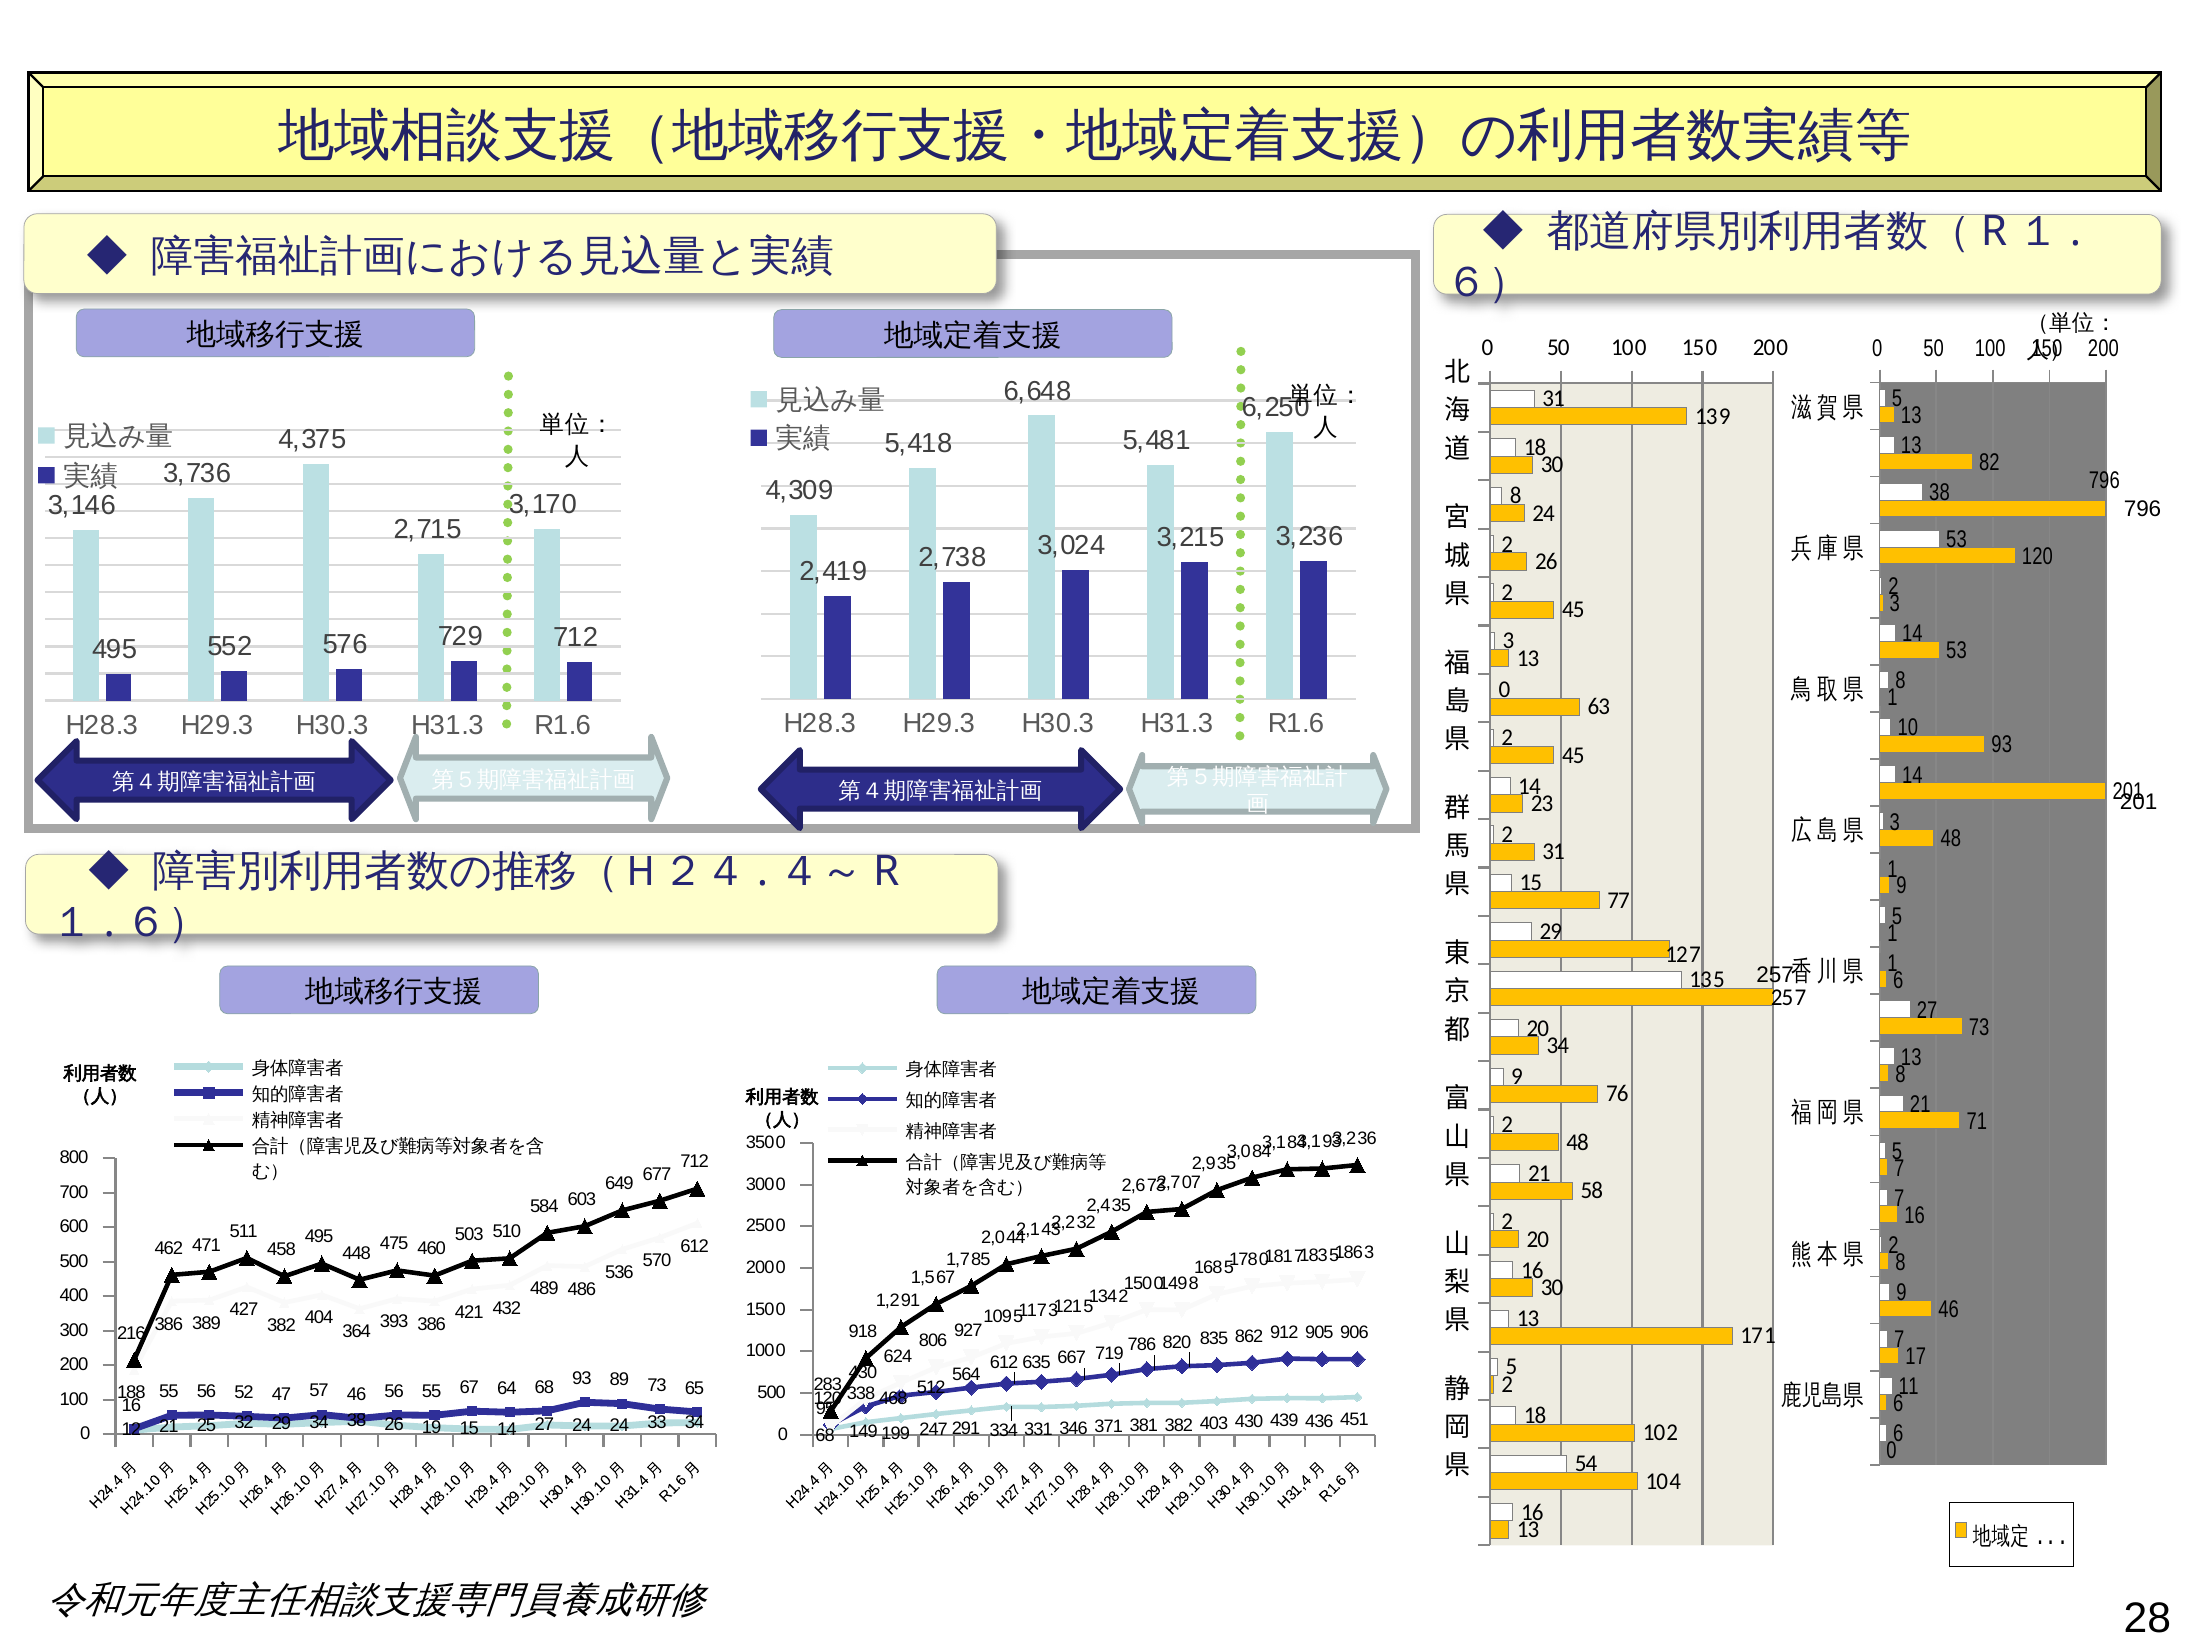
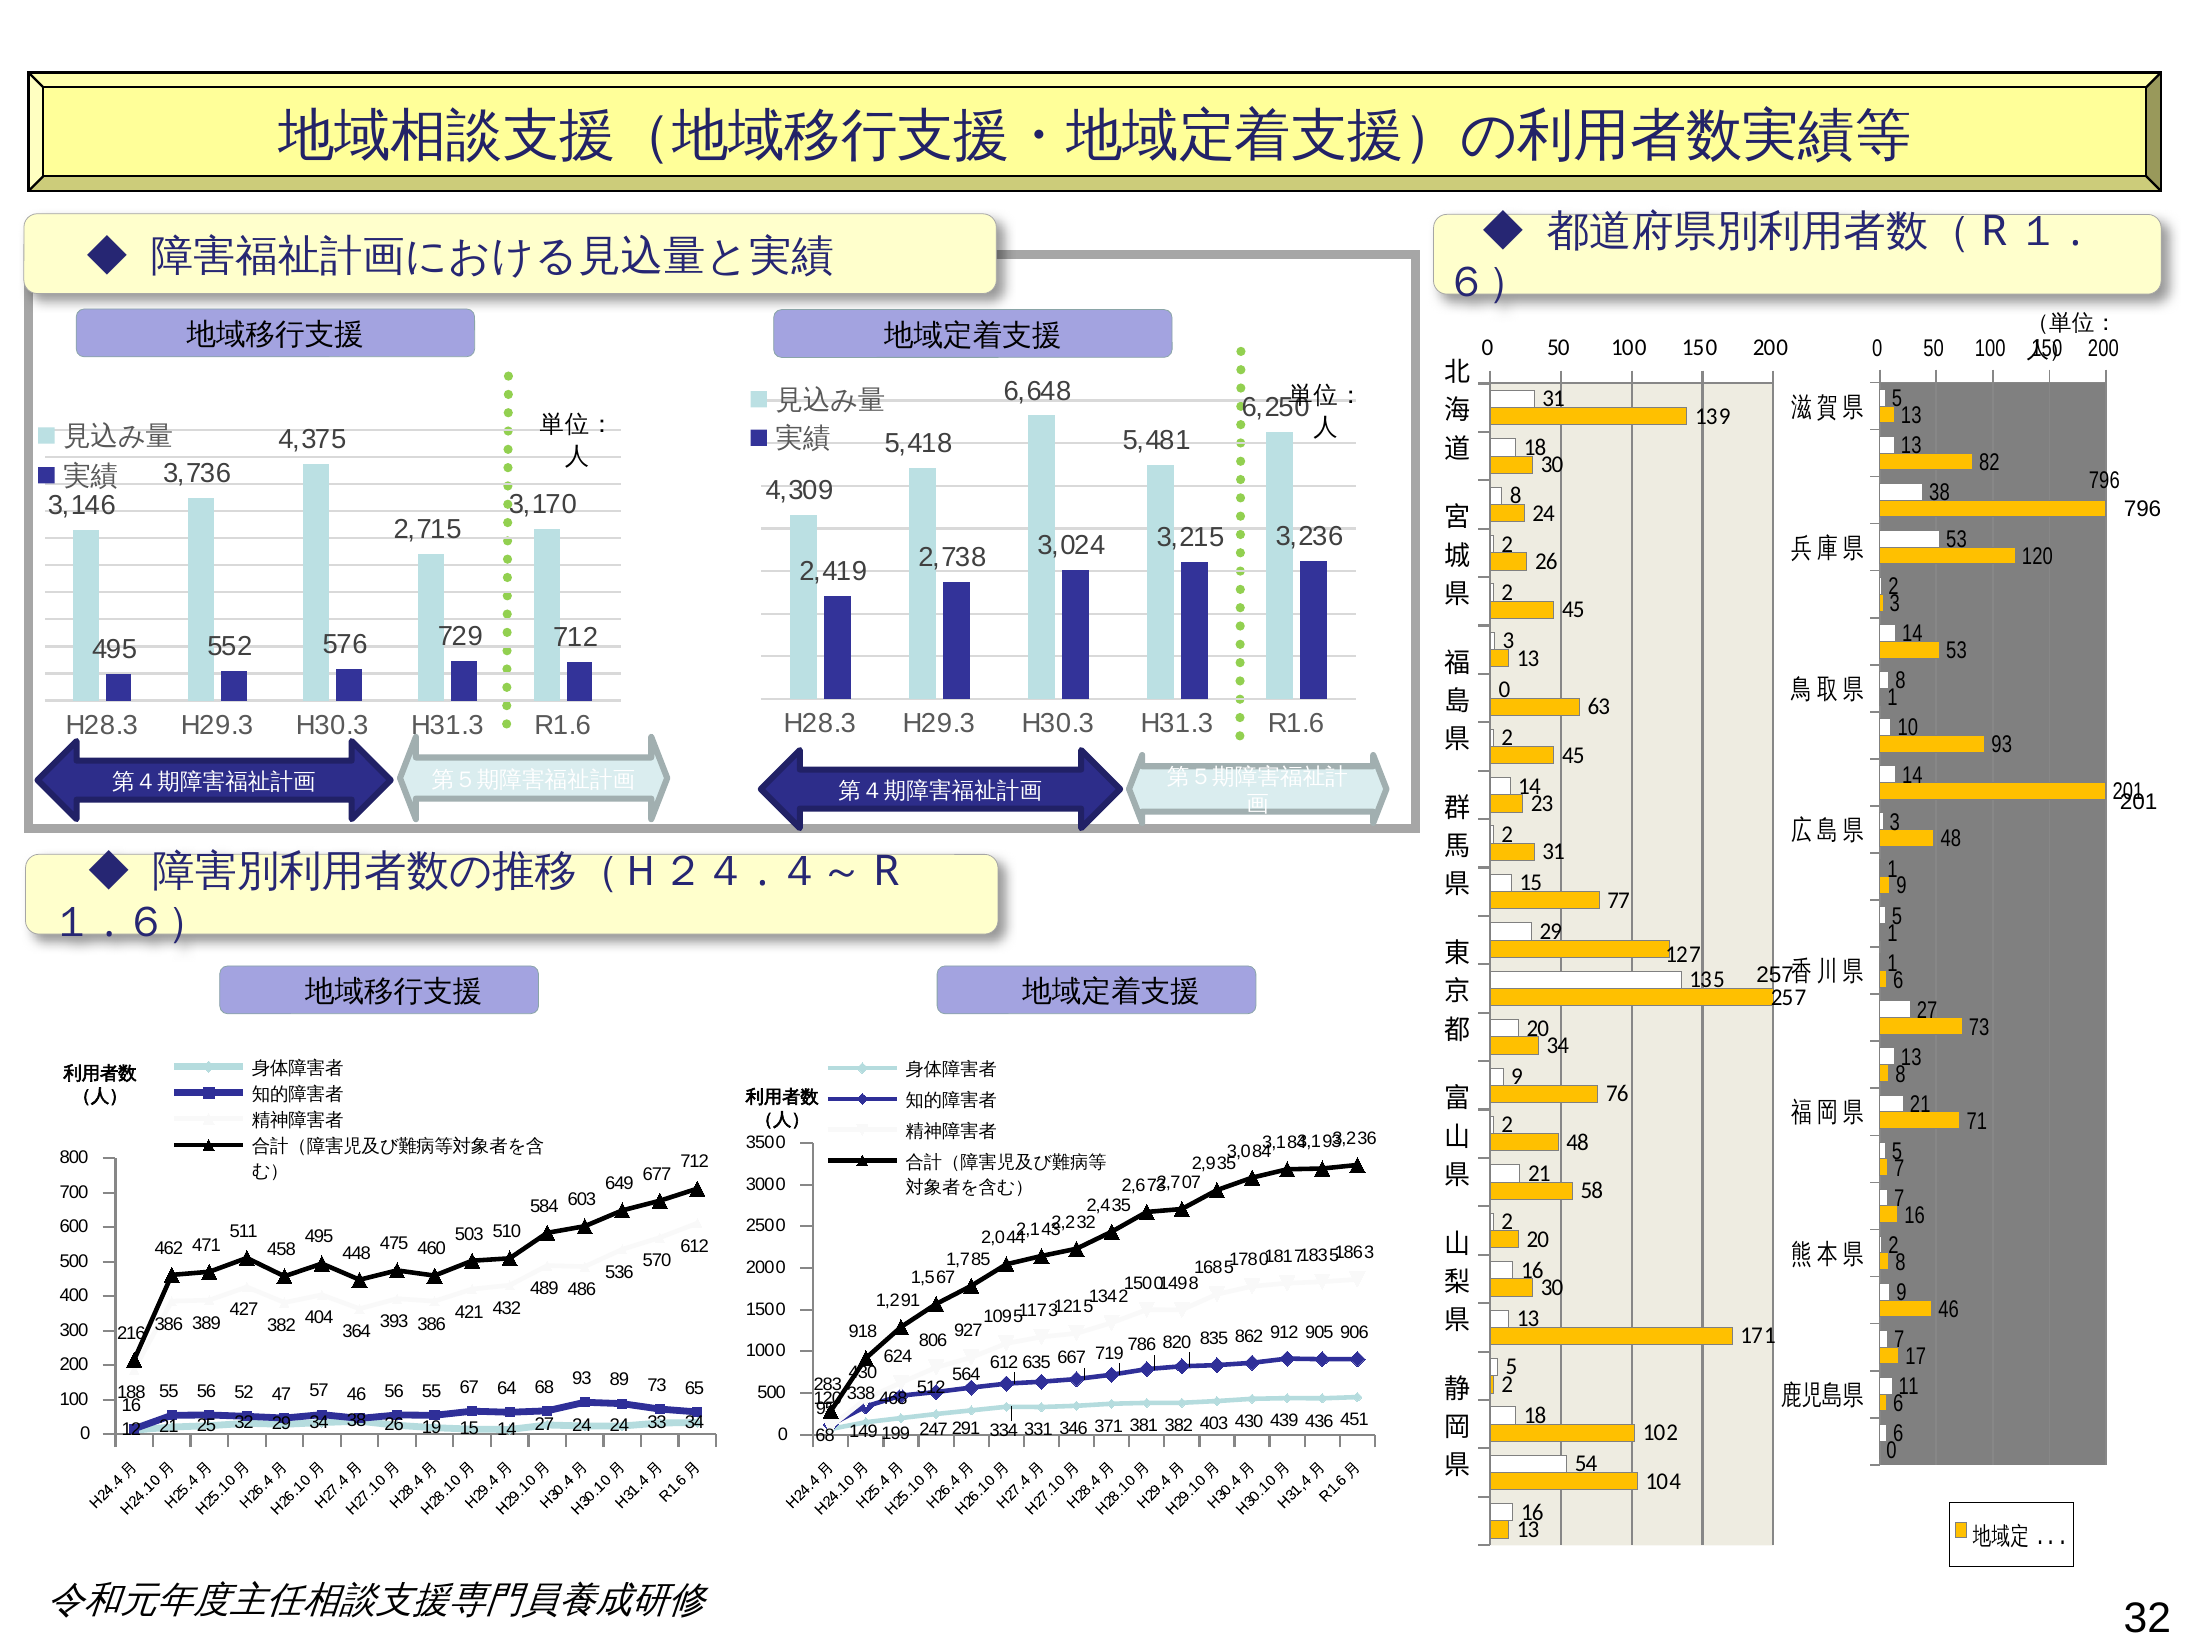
28: 28 -> 32 (2147, 1618)
